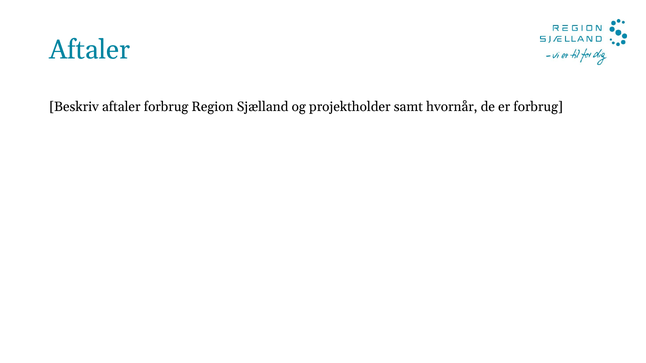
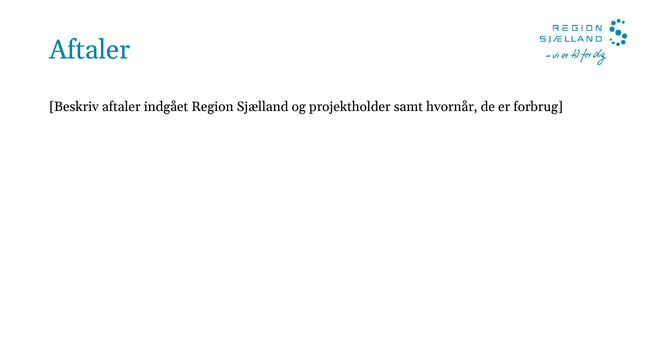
aftaler forbrug: forbrug -> indgået (166, 107)
